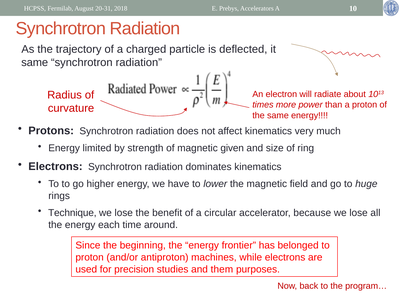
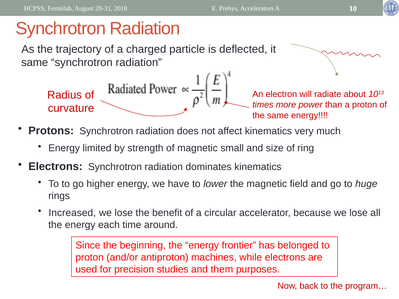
given: given -> small (232, 148)
Technique: Technique -> Increased (72, 213)
